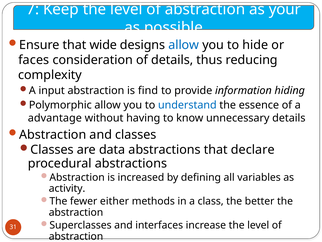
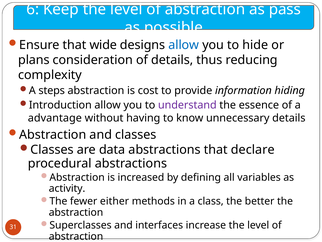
7: 7 -> 6 (33, 9)
your: your -> pass (285, 9)
faces: faces -> plans (34, 60)
input: input -> steps (52, 90)
find: find -> cost (148, 90)
Polymorphic: Polymorphic -> Introduction (60, 105)
understand colour: blue -> purple (187, 105)
